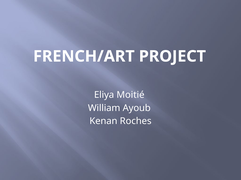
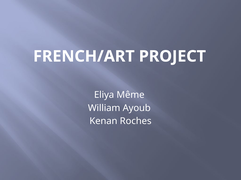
Moitié: Moitié -> Même (130, 95)
